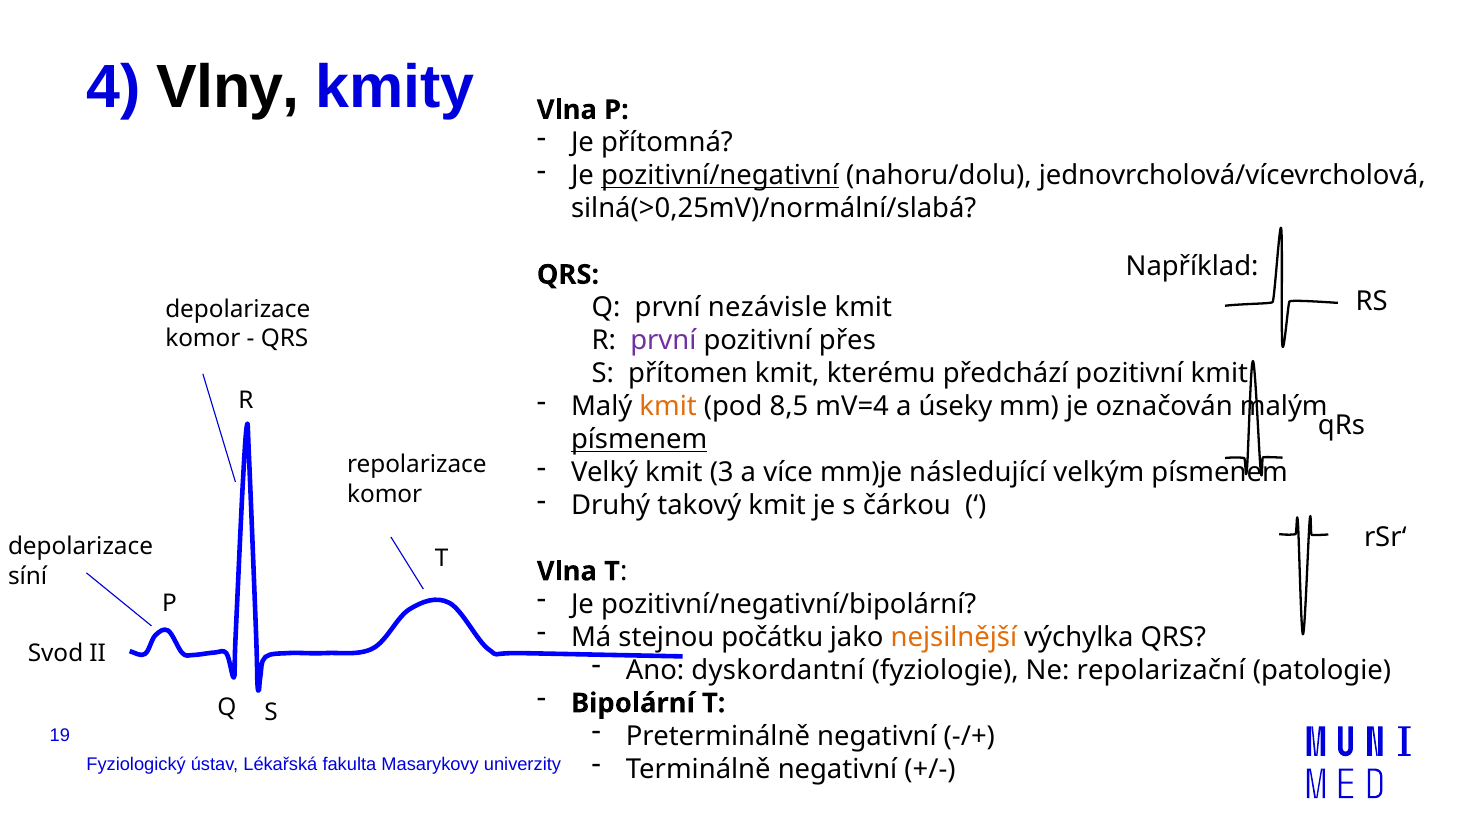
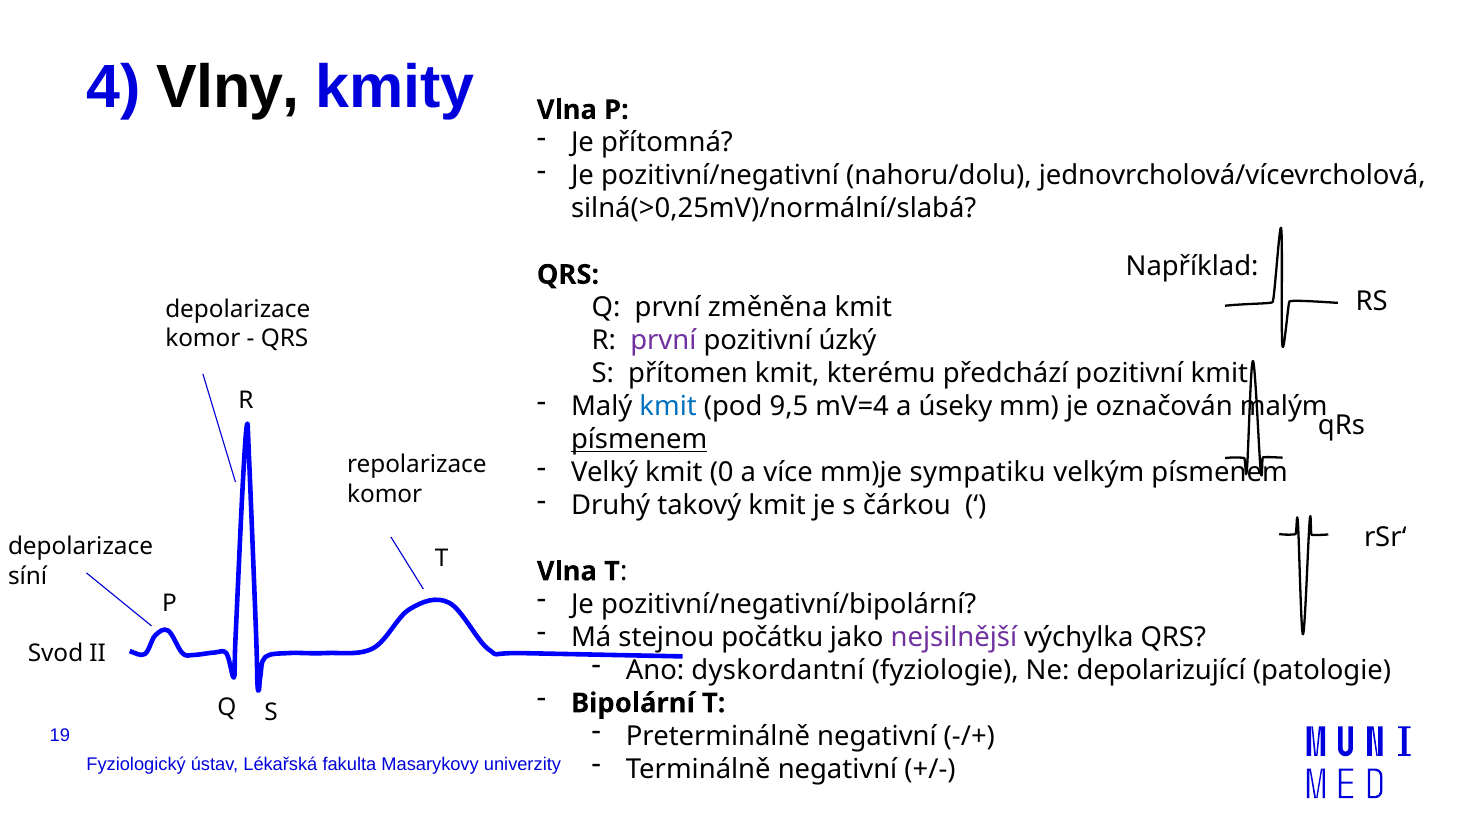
pozitivní/negativní underline: present -> none (720, 176)
nezávisle: nezávisle -> změněna (768, 307)
přes: přes -> úzký (848, 340)
kmit colour: orange -> blue (668, 406)
8,5: 8,5 -> 9,5 (789, 406)
3: 3 -> 0 (722, 472)
následující: následující -> sympatiku (978, 472)
nejsilnější colour: orange -> purple (954, 637)
repolarizační: repolarizační -> depolarizující (1161, 670)
